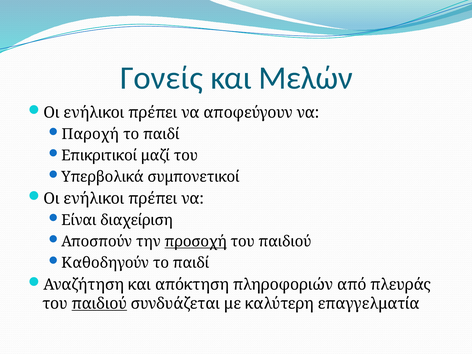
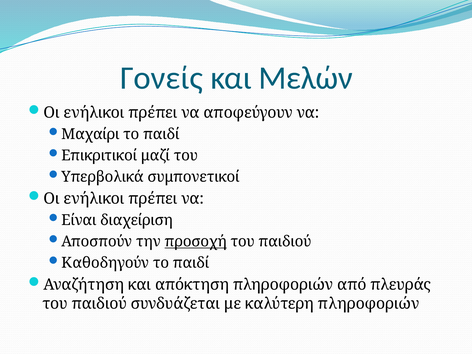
Παροχή: Παροχή -> Μαχαίρι (90, 134)
παιδιού underline: present -> none (99, 304)
καλύτερη επαγγελματία: επαγγελματία -> πληροφοριών (369, 304)
